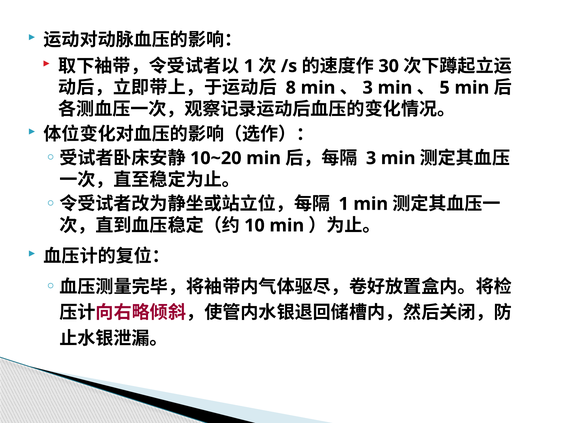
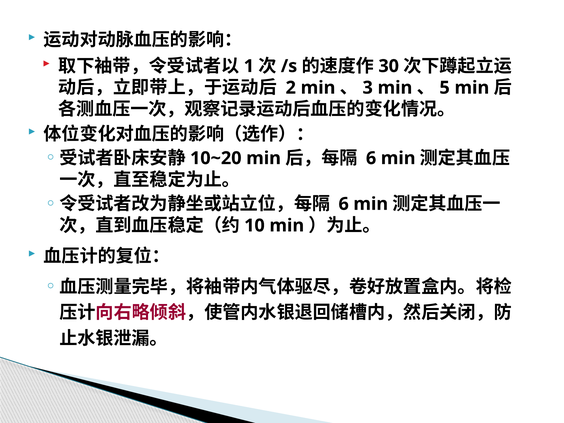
8: 8 -> 2 (291, 88)
3: 3 -> 6 (371, 158)
1: 1 -> 6 (344, 204)
